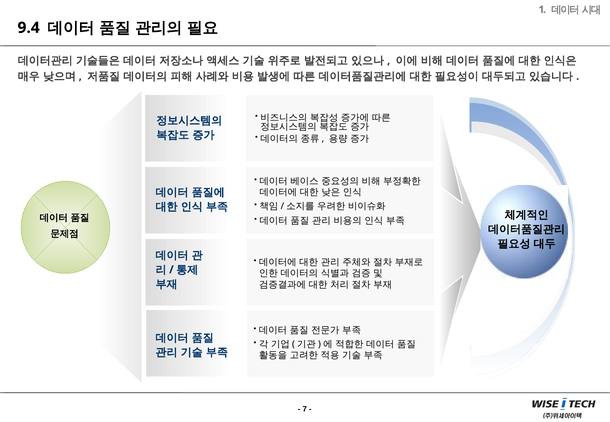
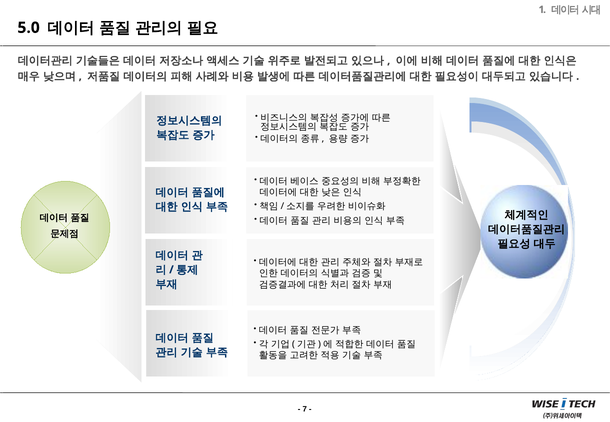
9.4: 9.4 -> 5.0 (29, 28)
